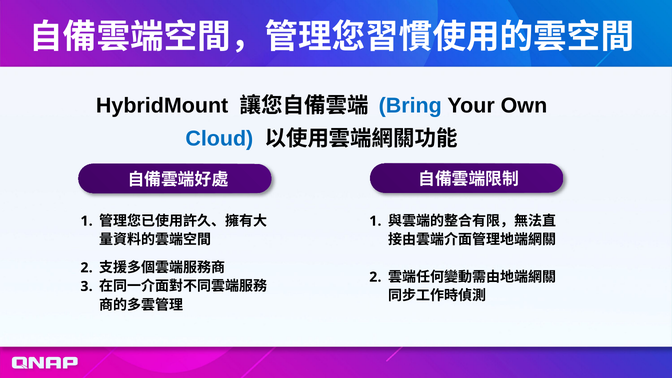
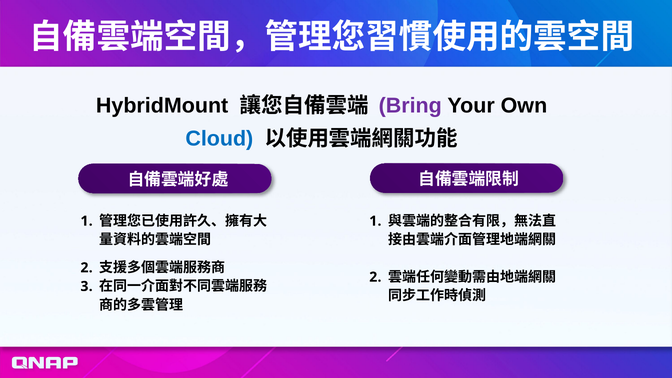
Bring colour: blue -> purple (410, 106)
